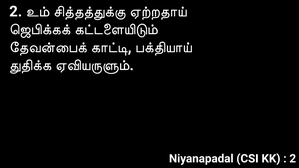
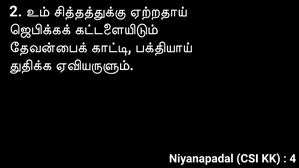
2: 2 -> 4 (293, 159)
